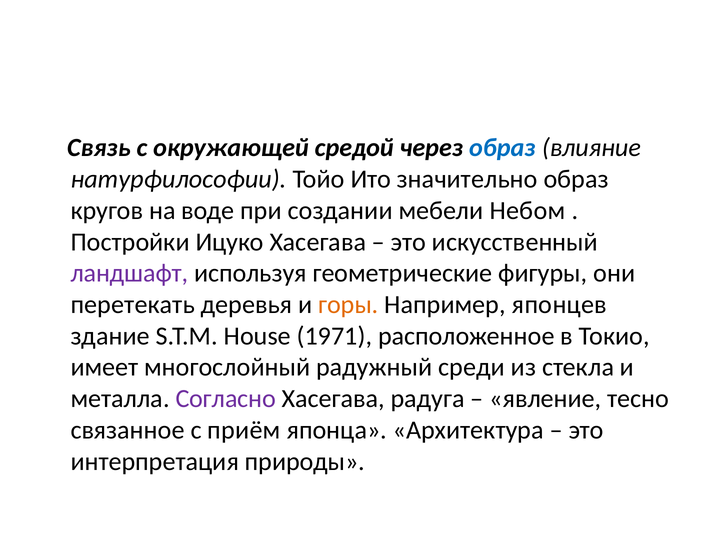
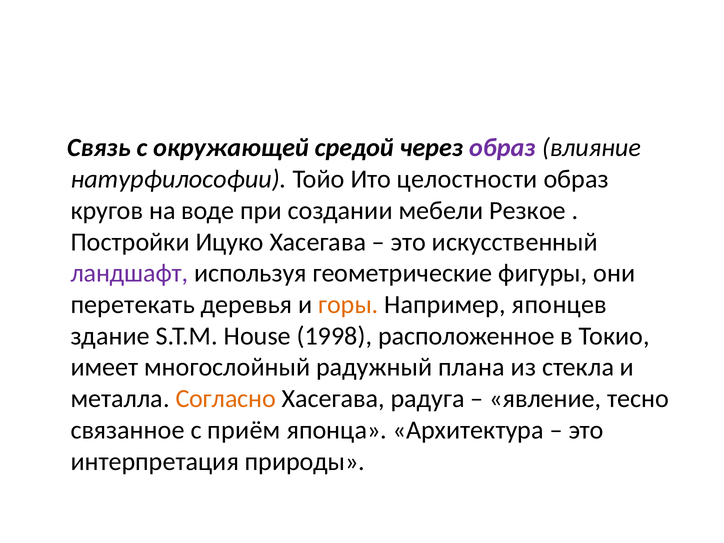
образ colour: blue -> purple (502, 148)
значительно: значительно -> целостности (467, 179)
Небом: Небом -> Резкое (528, 211)
1971: 1971 -> 1998 (334, 336)
среди: среди -> плана (471, 367)
Согласно colour: purple -> orange (226, 399)
